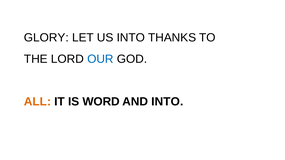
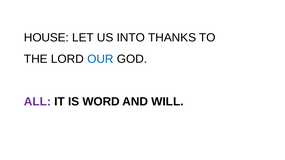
GLORY: GLORY -> HOUSE (46, 38)
ALL colour: orange -> purple (37, 102)
AND INTO: INTO -> WILL (167, 102)
